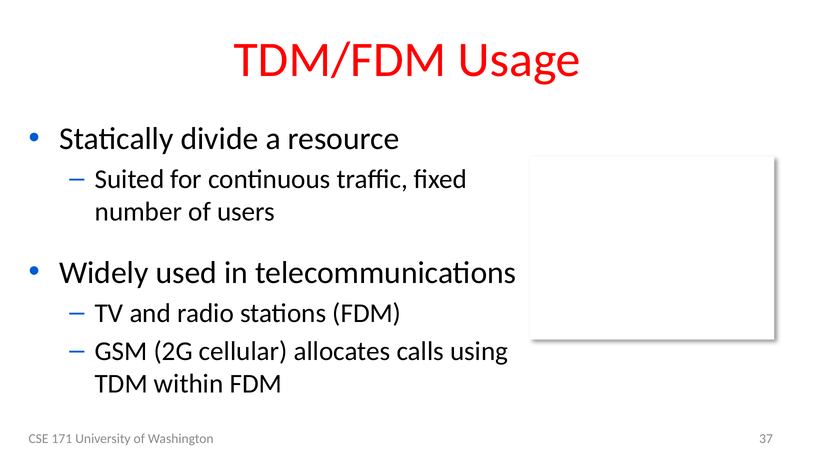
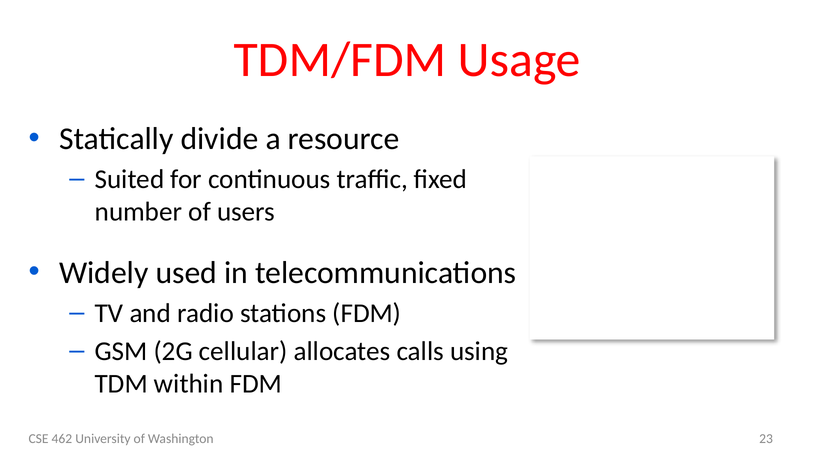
171: 171 -> 462 (62, 439)
37: 37 -> 23 (766, 439)
